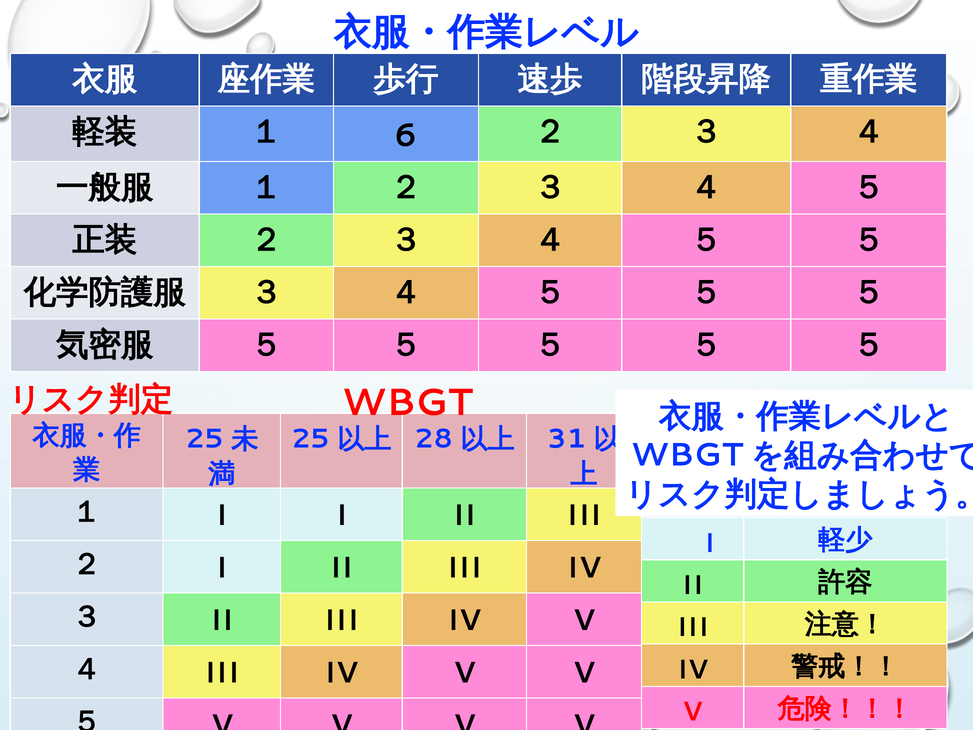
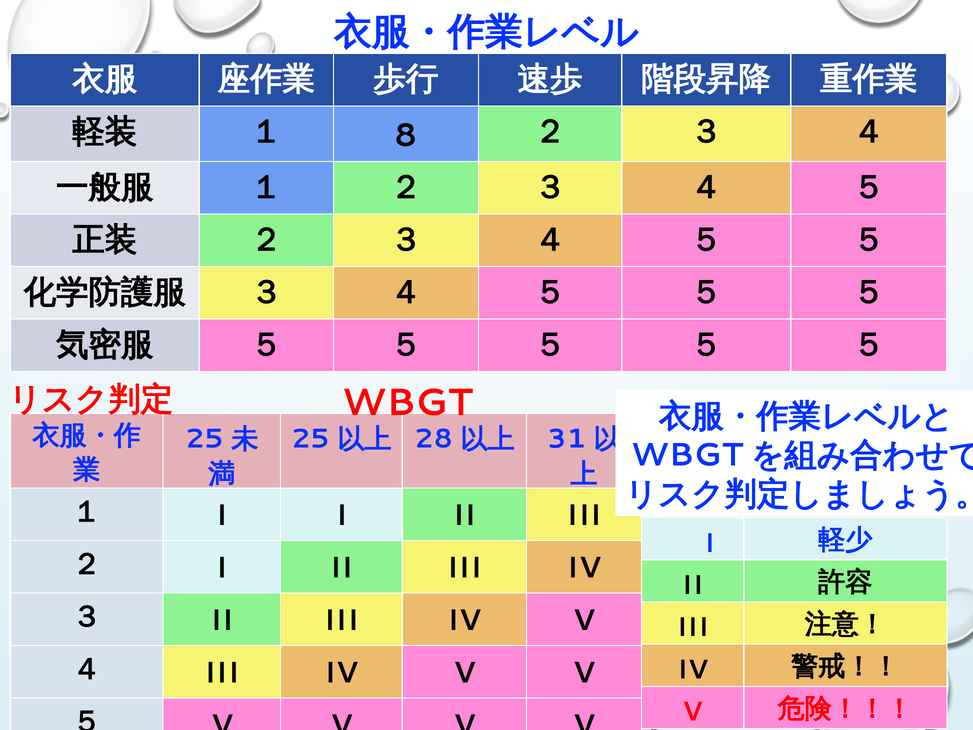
6: 6 -> 8 (406, 136)
